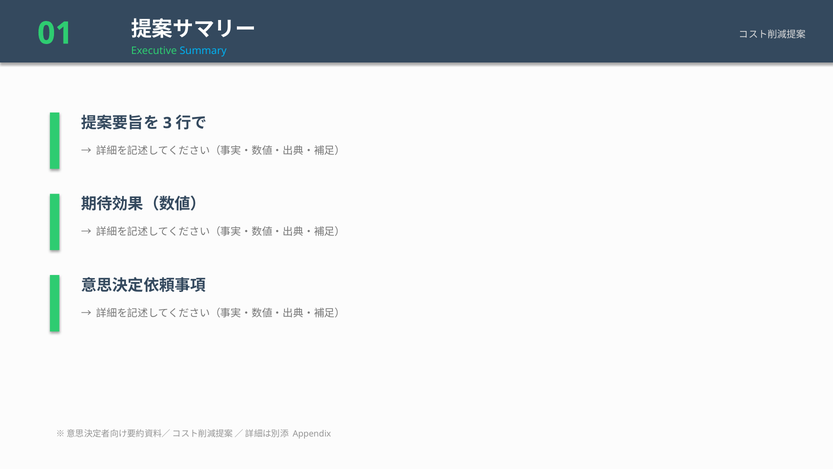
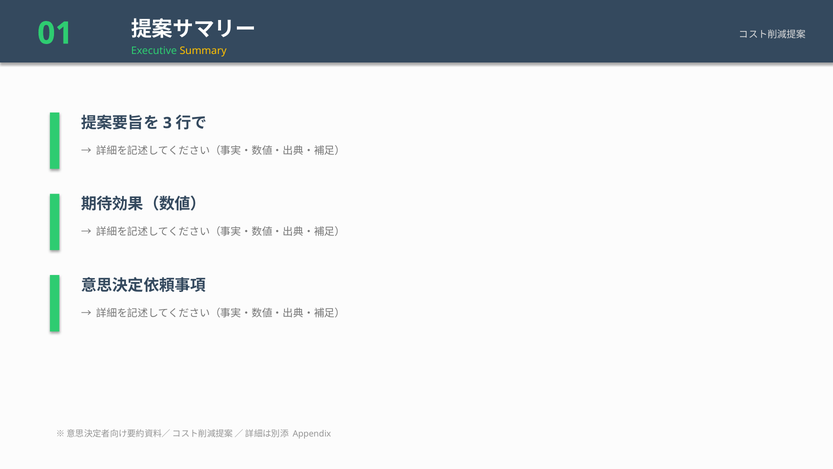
Summary colour: light blue -> yellow (203, 51)
